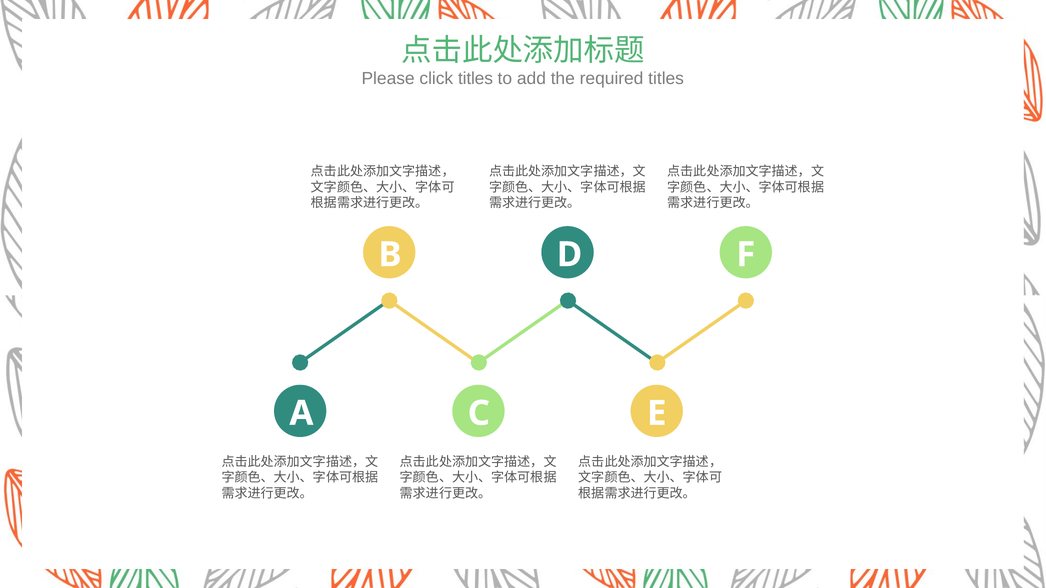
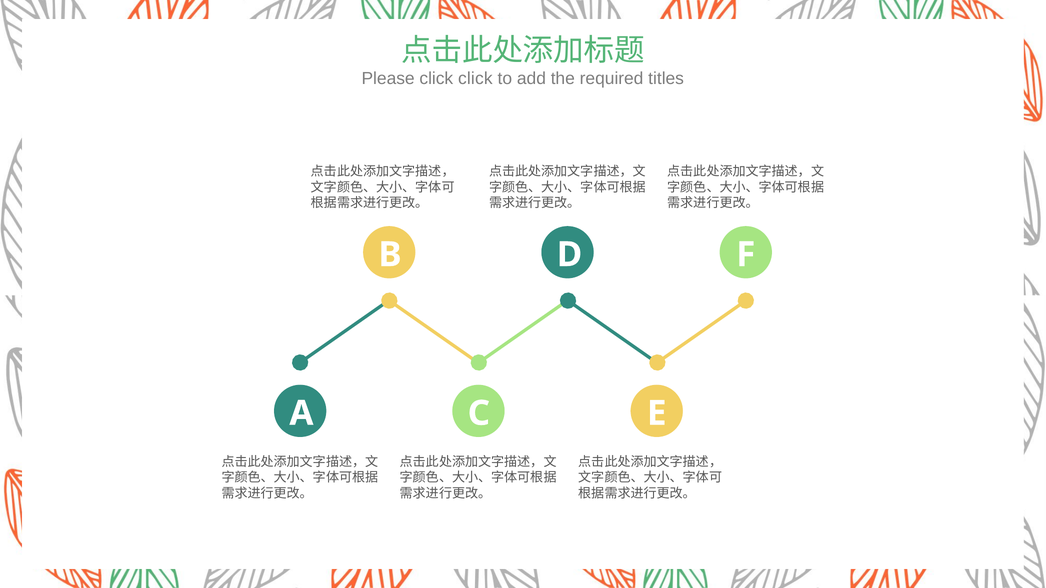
click titles: titles -> click (475, 79)
